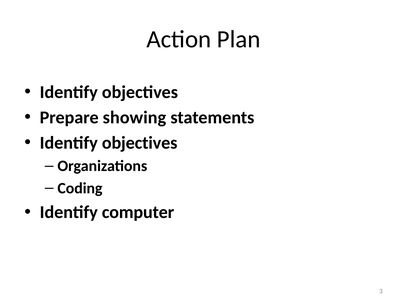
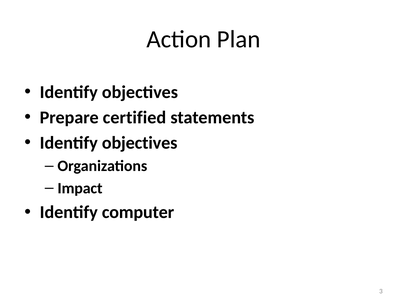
showing: showing -> certified (134, 117)
Coding: Coding -> Impact (80, 188)
